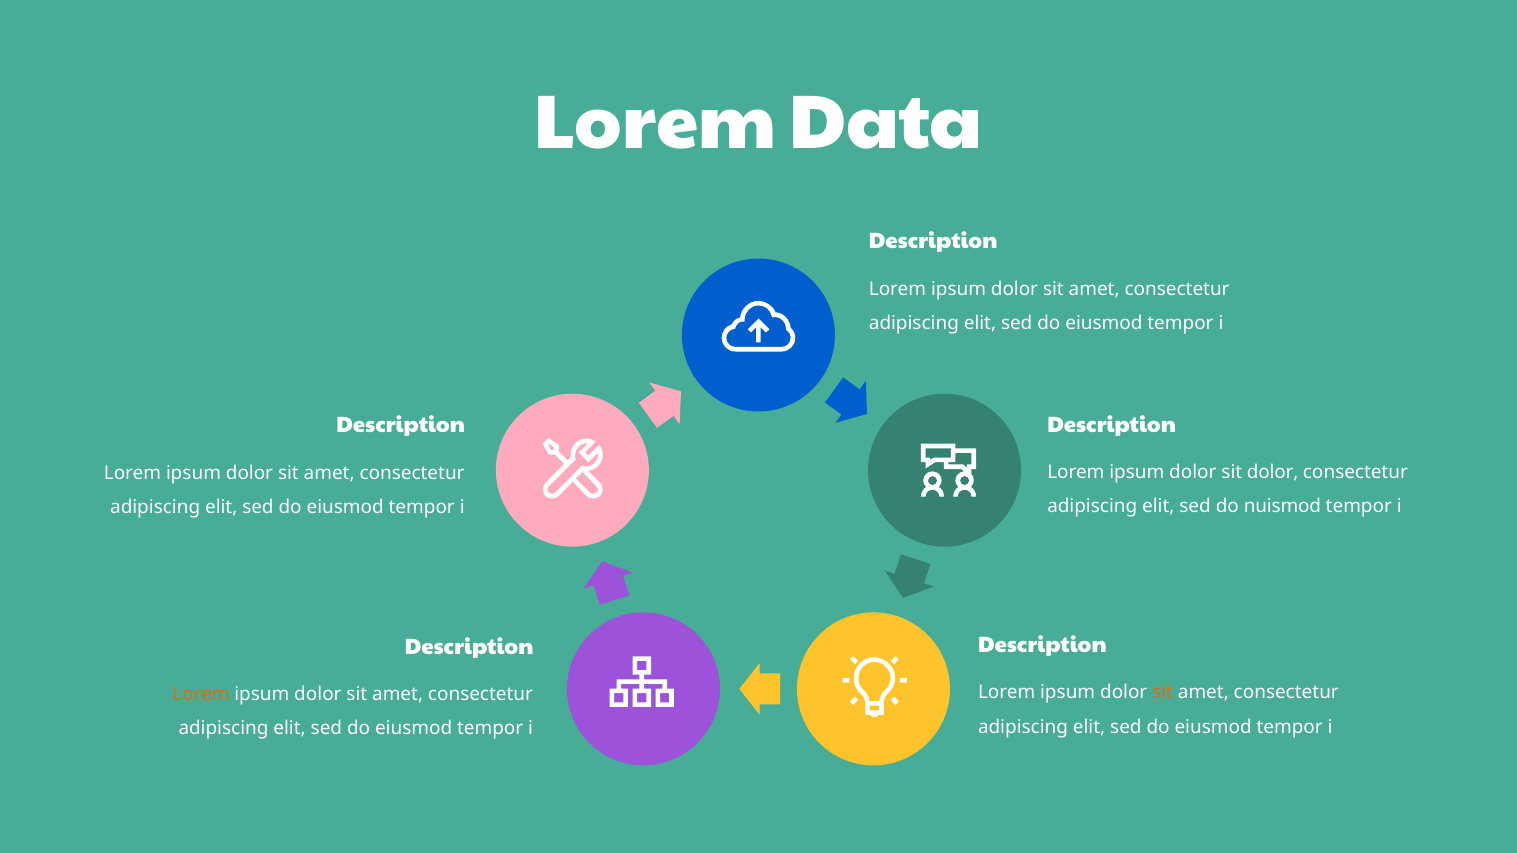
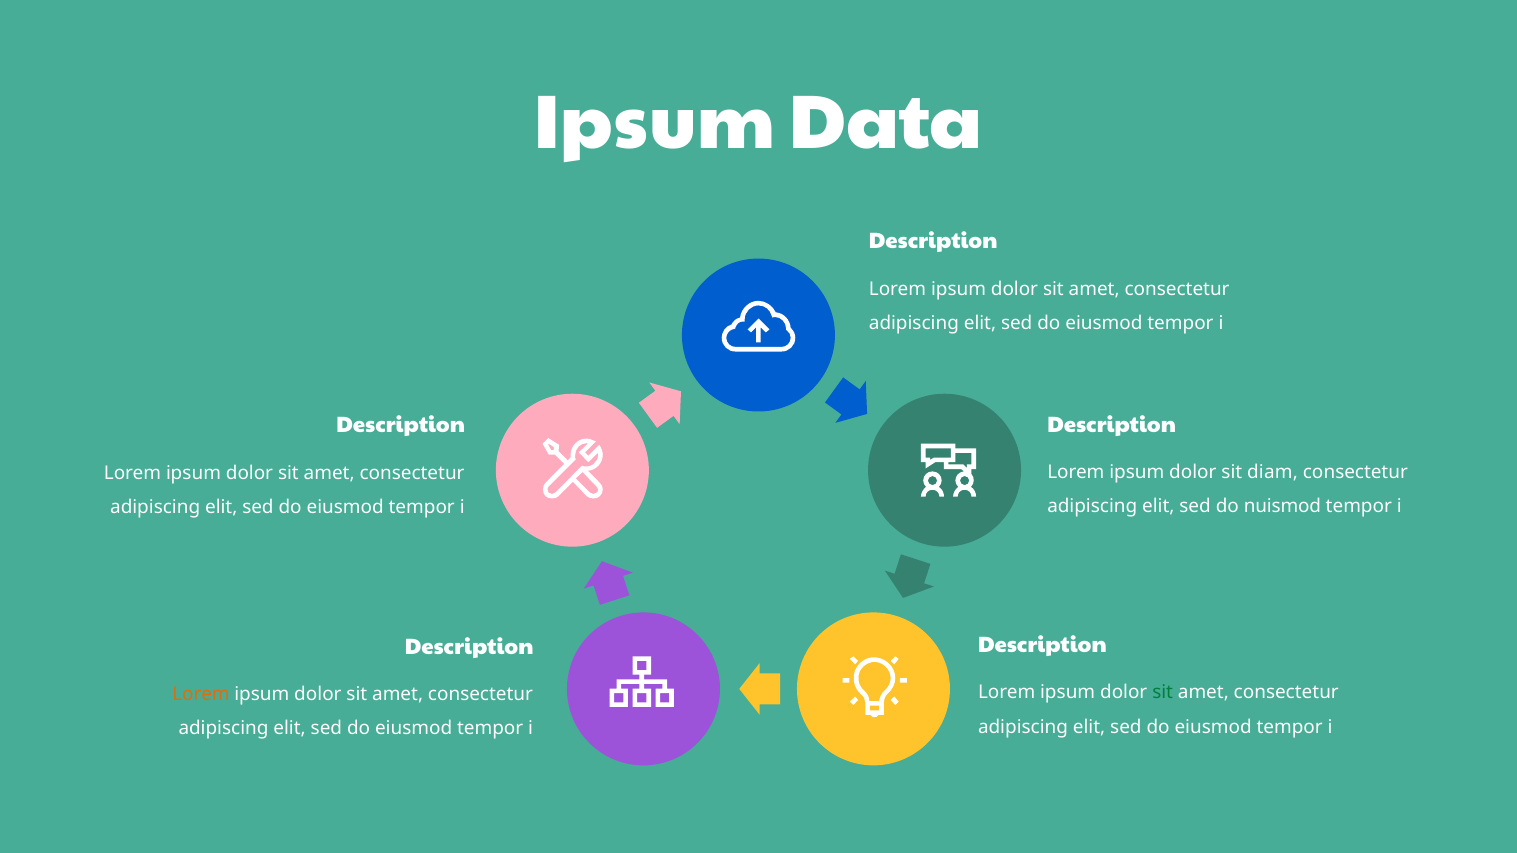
Lorem: Lorem -> Ipsum (655, 123)
sit dolor: dolor -> diam (1272, 472)
sit colour: orange -> green (1163, 693)
